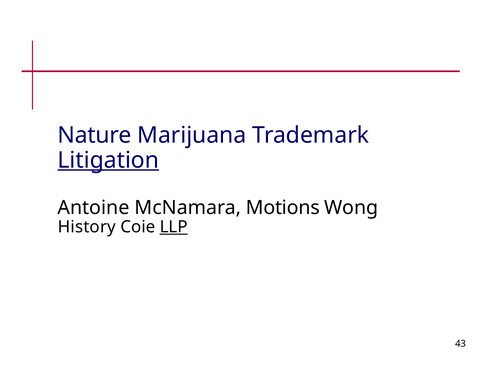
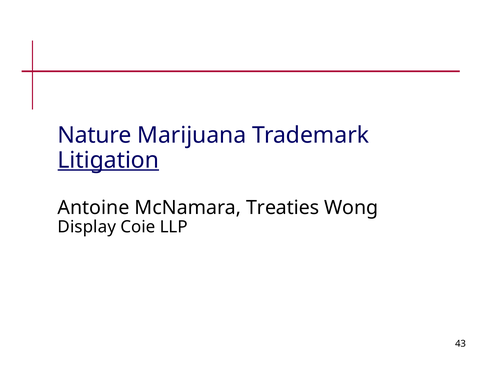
Motions: Motions -> Treaties (283, 208)
History: History -> Display (87, 227)
LLP underline: present -> none (174, 227)
